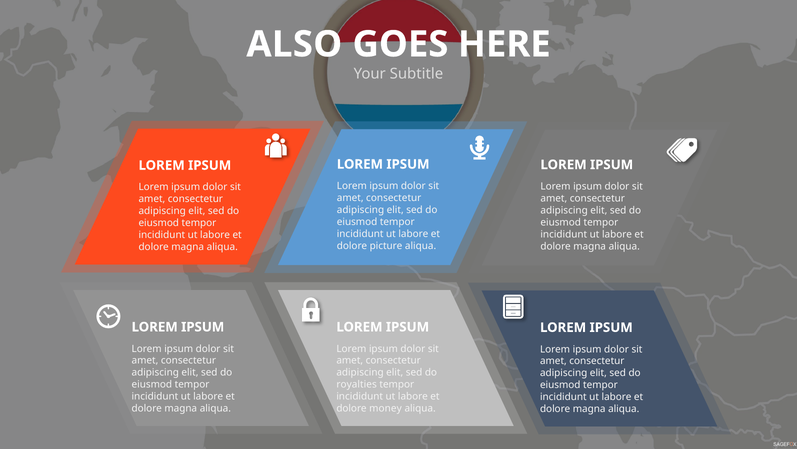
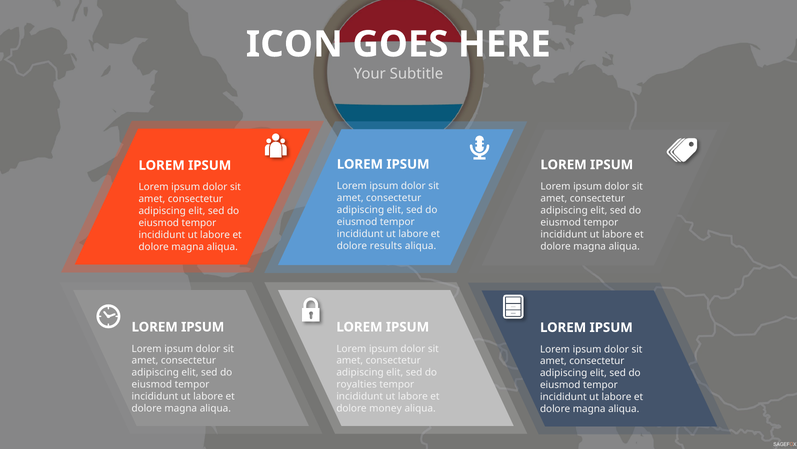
ALSO: ALSO -> ICON (294, 44)
picture: picture -> results (386, 245)
